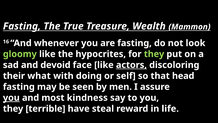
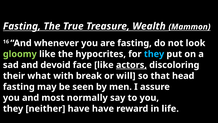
they colour: light green -> light blue (154, 54)
doing: doing -> break (89, 76)
self: self -> will (126, 76)
you underline: present -> none (11, 97)
kindness: kindness -> normally (87, 97)
terrible: terrible -> neither (45, 108)
have steal: steal -> have (103, 108)
